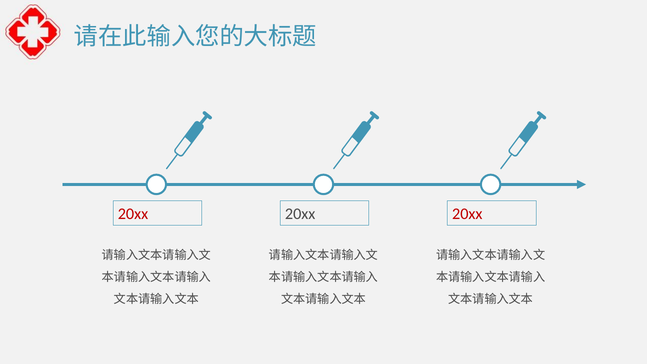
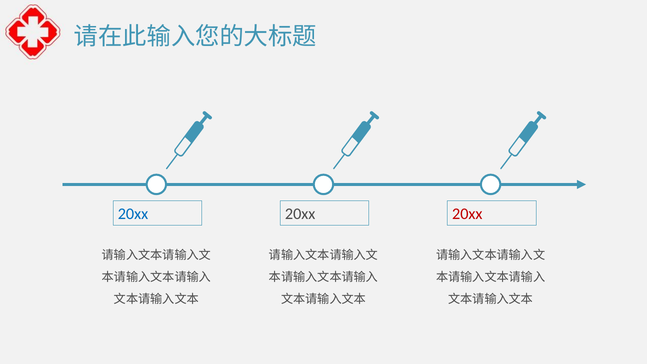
20xx colour: red -> blue (133, 214)
